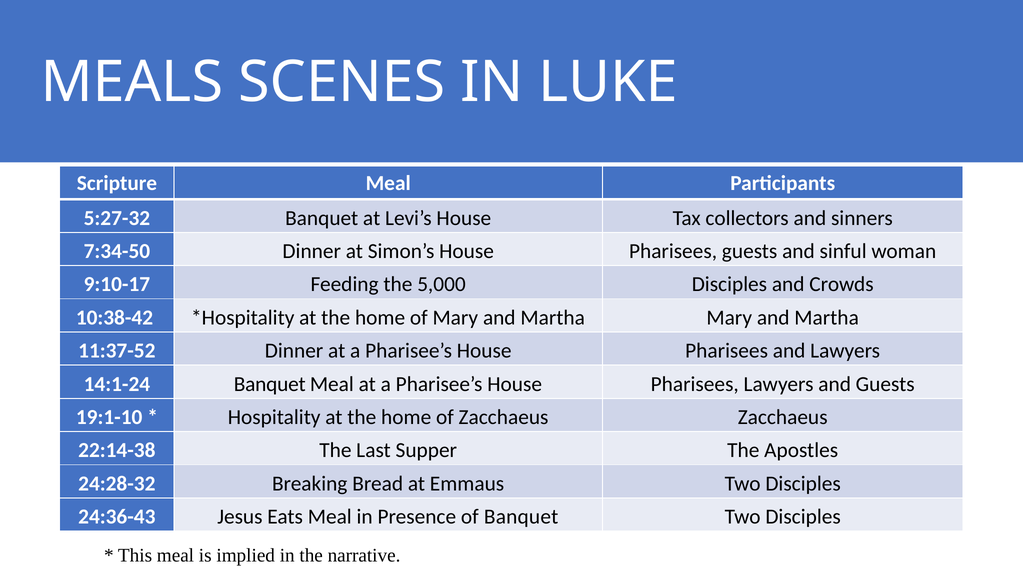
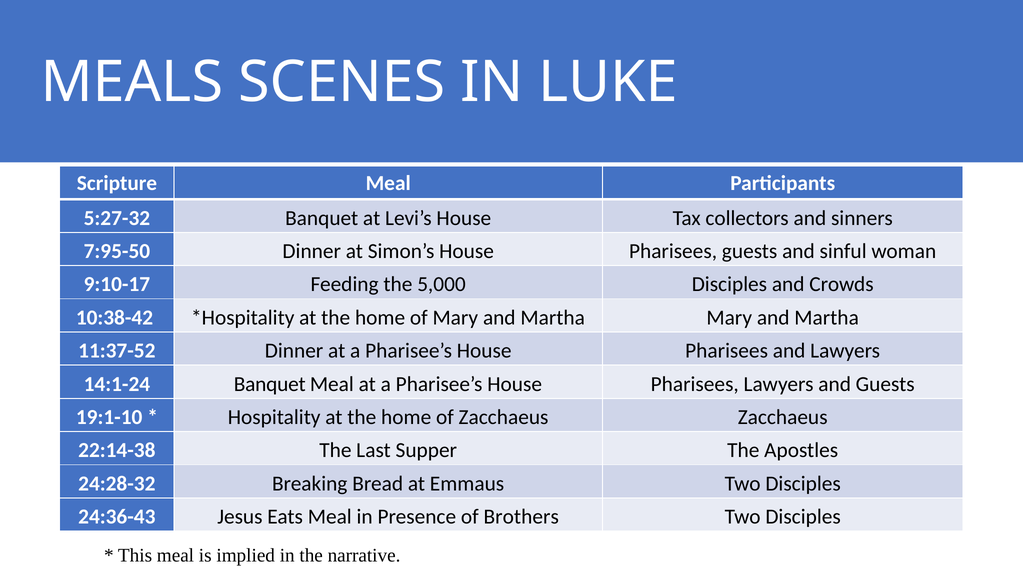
7:34-50: 7:34-50 -> 7:95-50 (117, 251)
of Banquet: Banquet -> Brothers (521, 516)
